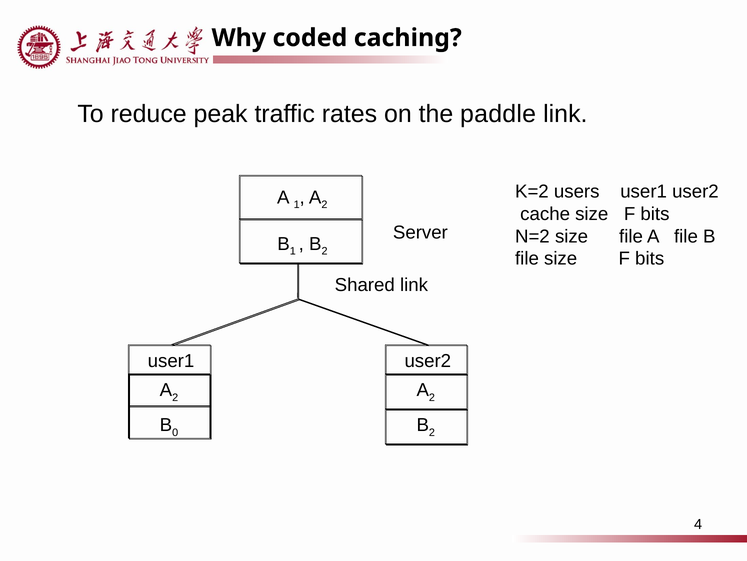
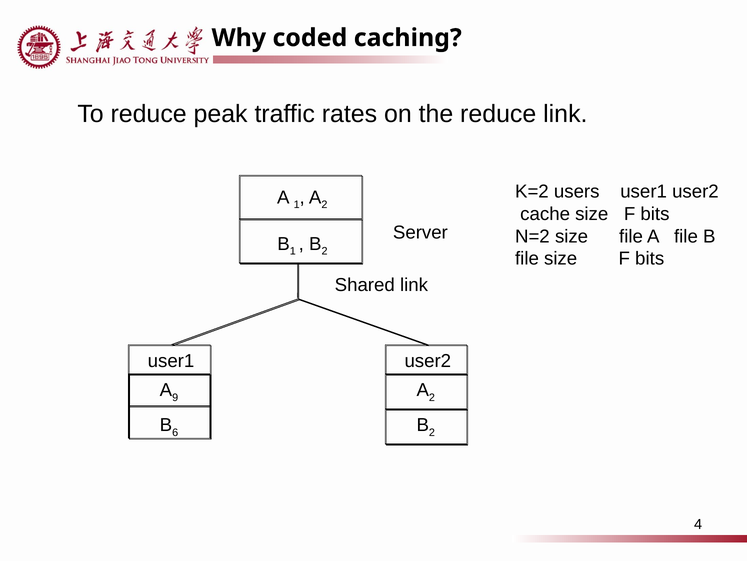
the paddle: paddle -> reduce (498, 114)
2: 2 -> 9 (175, 397)
0: 0 -> 6 (175, 432)
